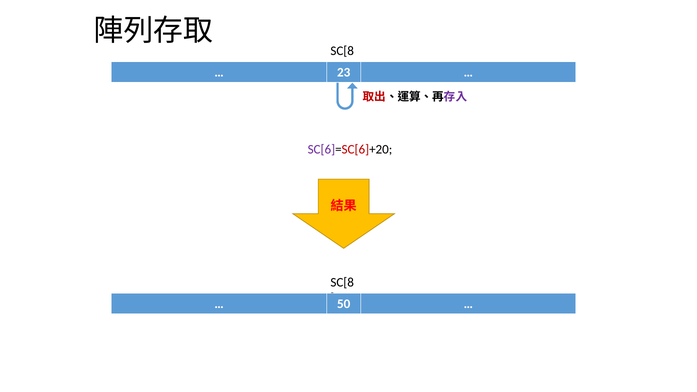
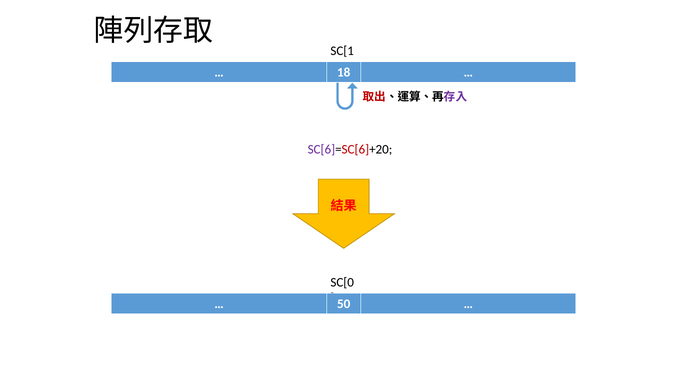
SC[8: SC[8 -> SC[1 (342, 51)
23: 23 -> 18 (344, 72)
SC[8: SC[8 -> SC[0 (342, 283)
